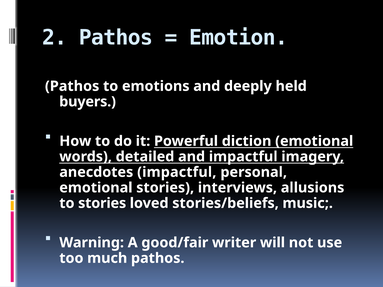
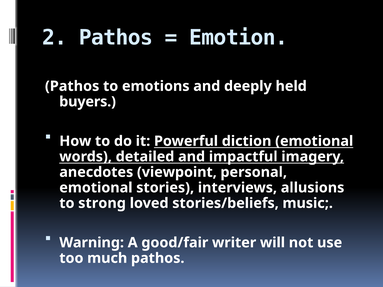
anecdotes impactful: impactful -> viewpoint (177, 172)
to stories: stories -> strong (102, 203)
